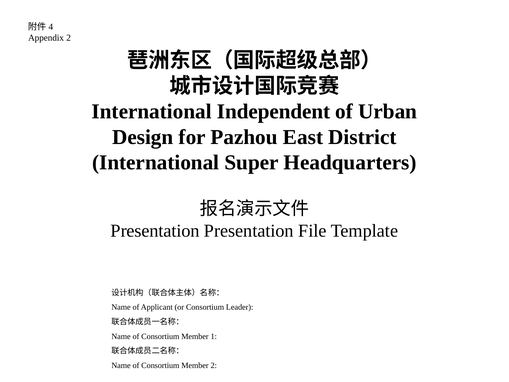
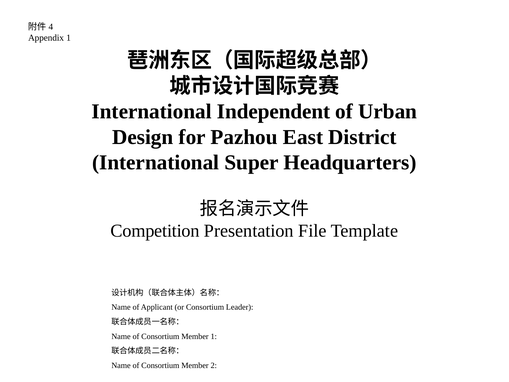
Appendix 2: 2 -> 1 (69, 38)
Presentation: Presentation -> Competition (155, 231)
